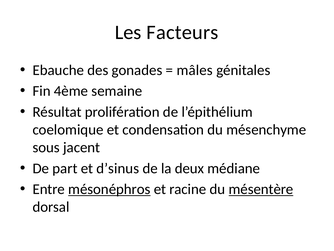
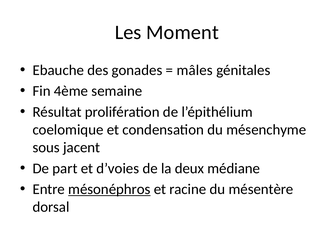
Facteurs: Facteurs -> Moment (183, 32)
d’sinus: d’sinus -> d’voies (118, 168)
mésentère underline: present -> none (261, 189)
